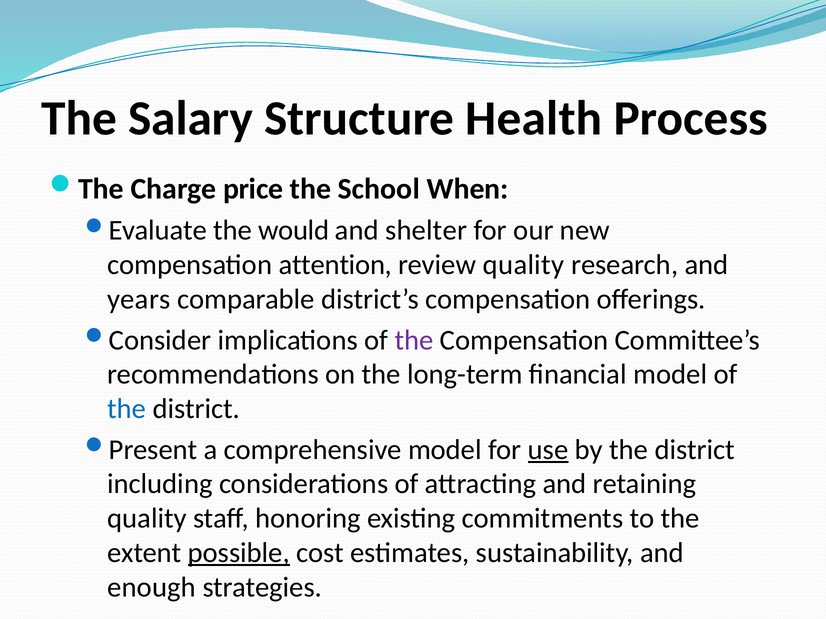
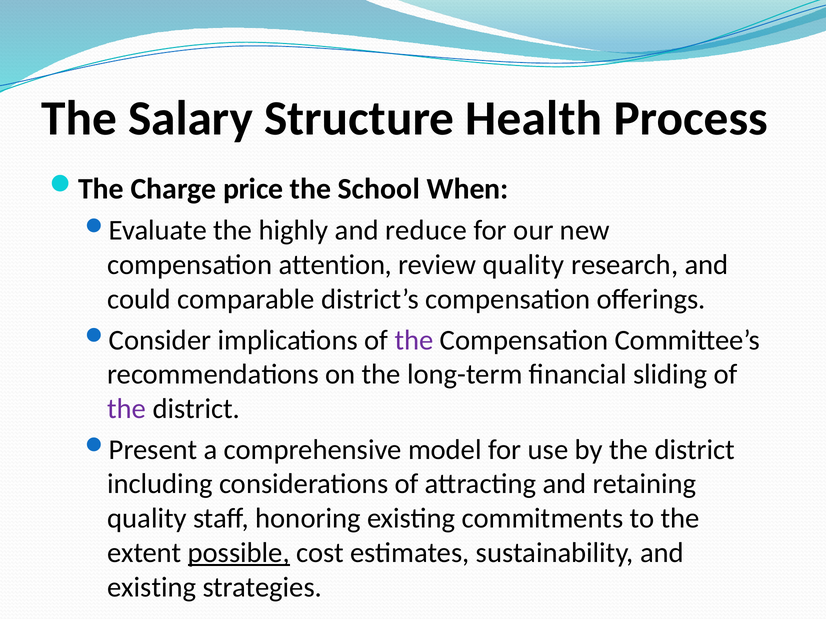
would: would -> highly (294, 231)
shelter: shelter -> reduce (426, 231)
years: years -> could (139, 300)
financial model: model -> sliding (670, 375)
the colour: blue -> purple (127, 409)
use underline: present -> none (548, 450)
enough: enough -> existing (152, 588)
